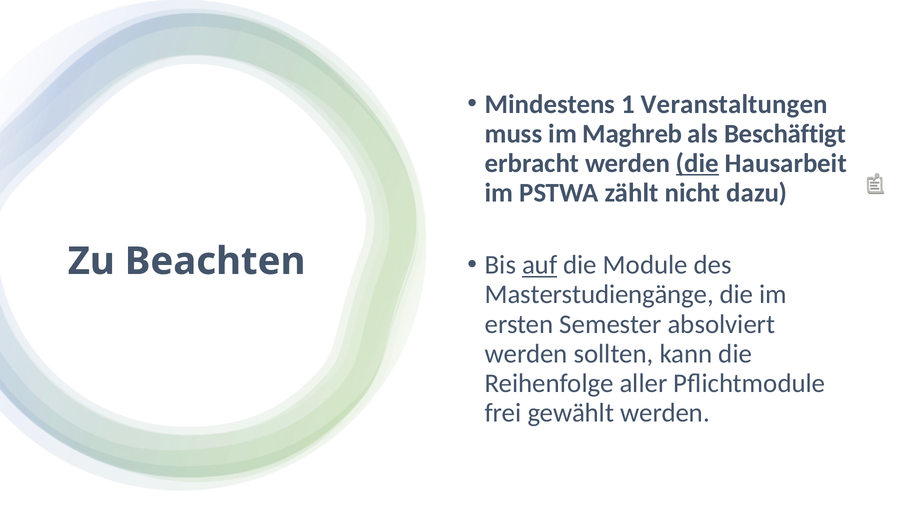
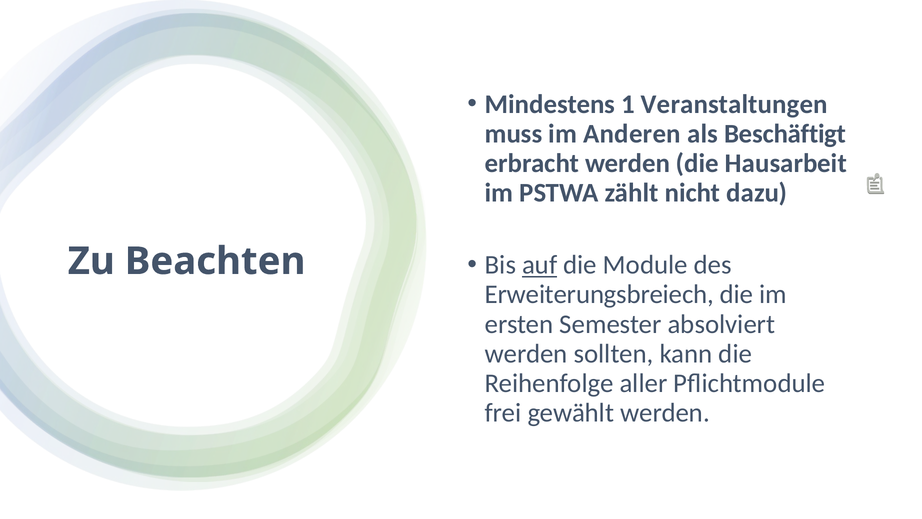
Maghreb: Maghreb -> Anderen (632, 134)
die underline: present -> none (697, 163)
Masterstudiengänge: Masterstudiengänge -> Erweiterungsbreiech (599, 294)
